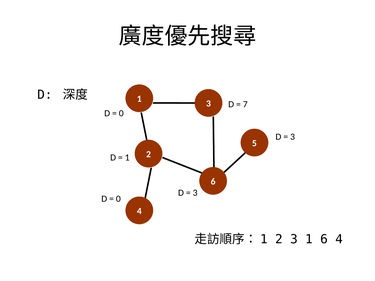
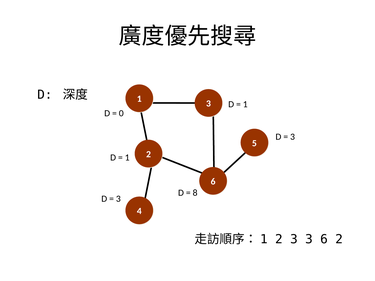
7: 7 -> 1 (245, 104)
3: 3 -> 8 (195, 193)
0: 0 -> 3 (118, 199)
2 3 1: 1 -> 3 (309, 239)
6 4: 4 -> 2 (339, 239)
